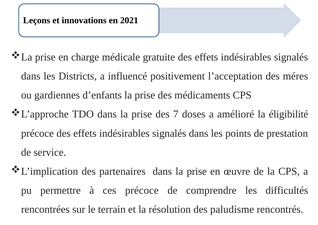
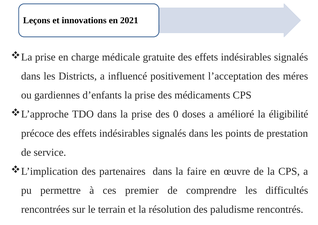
7: 7 -> 0 (176, 114)
partenaires dans la prise: prise -> faire (197, 171)
ces précoce: précoce -> premier (142, 190)
